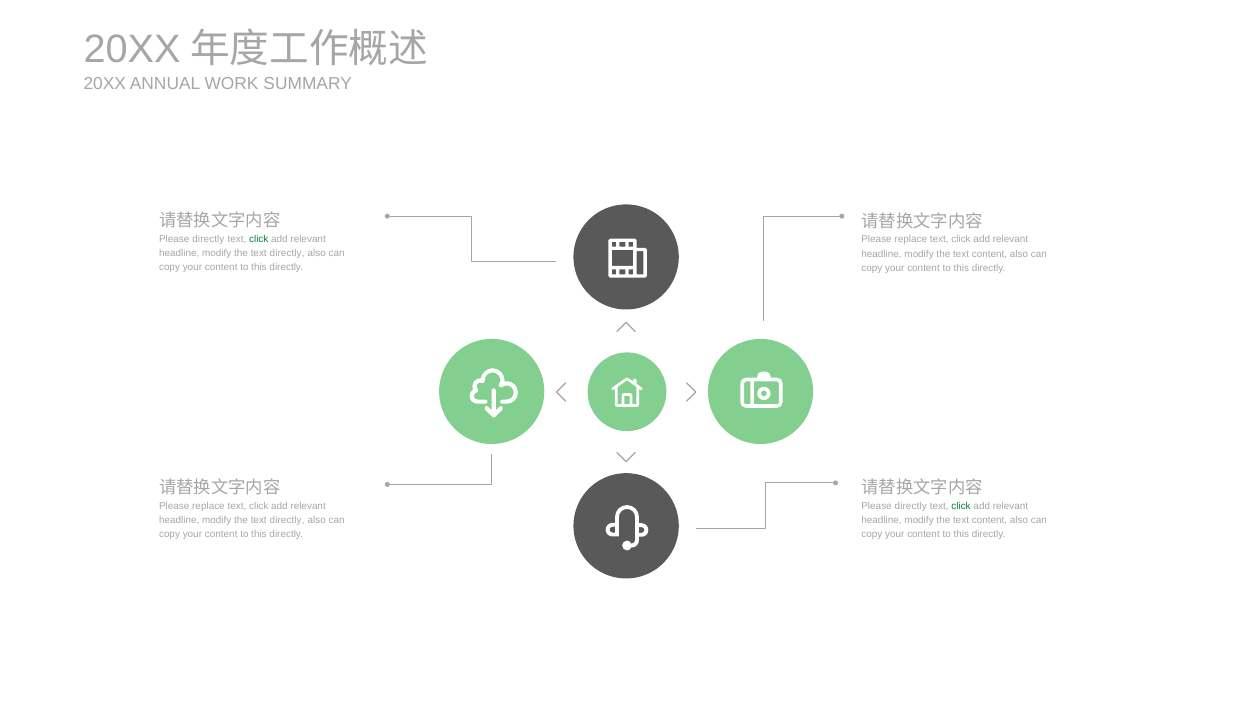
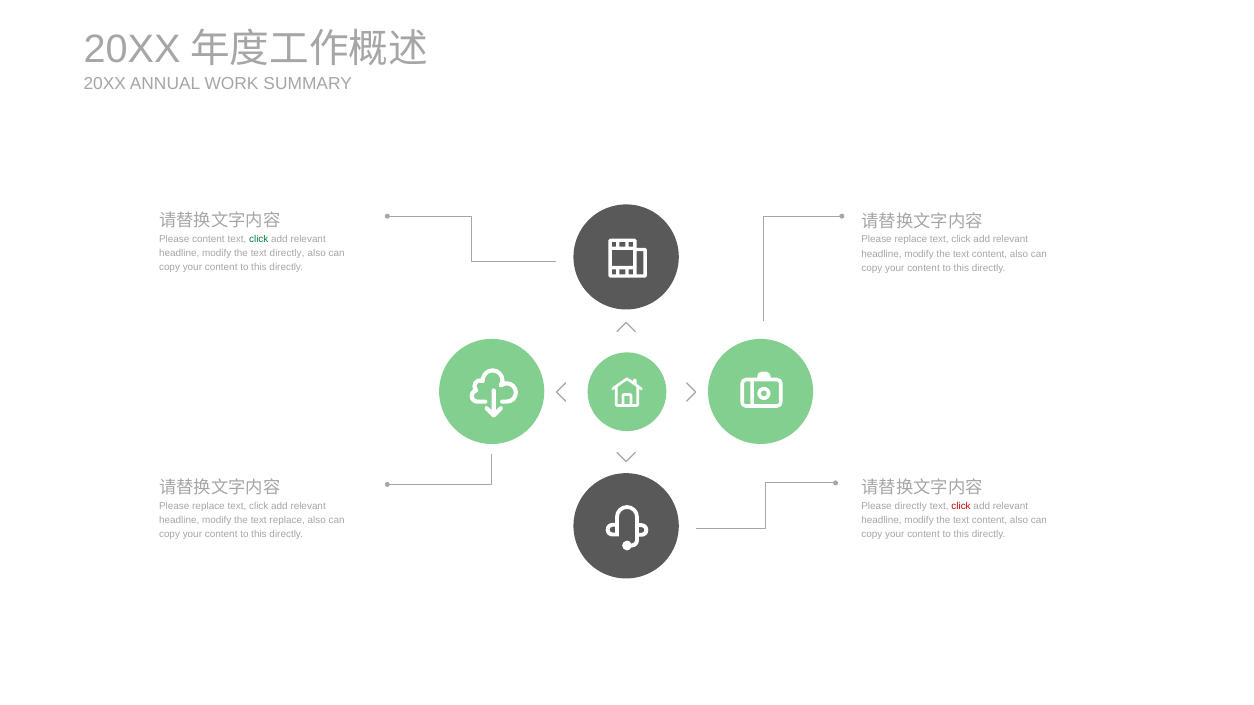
directly: directly -> content (208, 239)
click colour: green -> red (961, 506)
directly: directly -> replace (287, 520)
